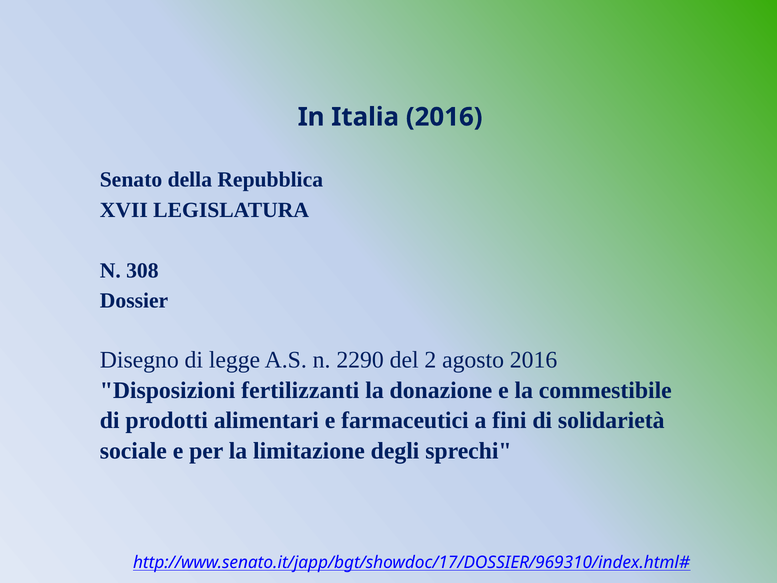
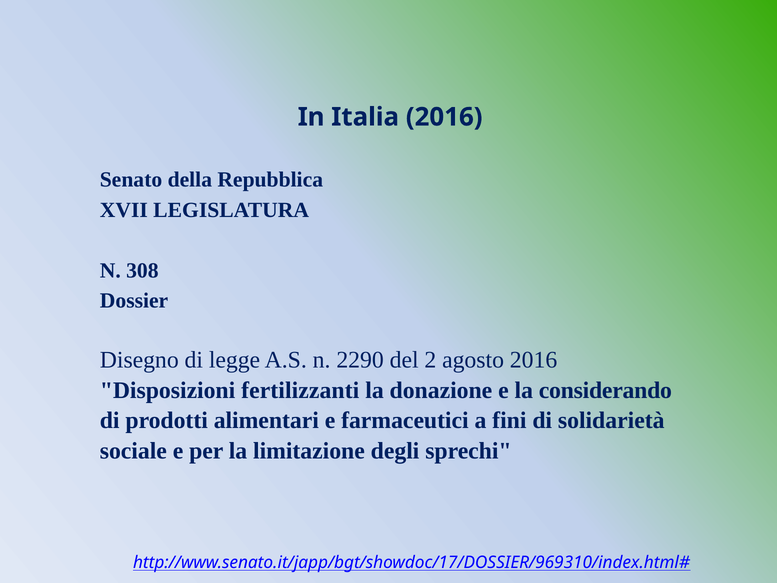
commestibile: commestibile -> considerando (605, 390)
